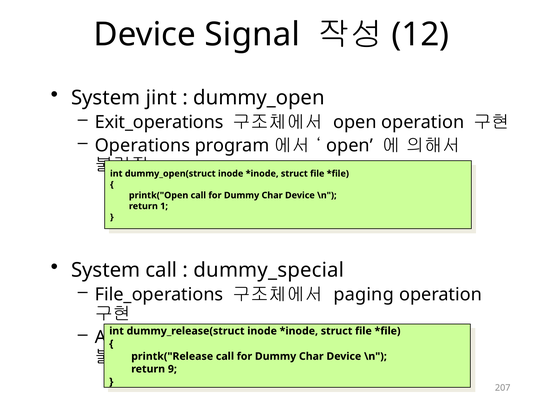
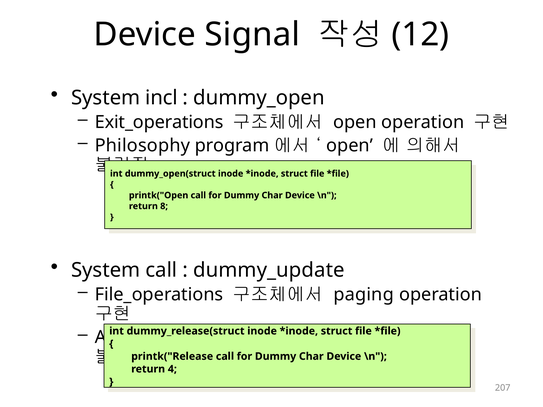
jint: jint -> incl (161, 98)
Operations: Operations -> Philosophy (142, 145)
1: 1 -> 8 (164, 206)
dummy_special: dummy_special -> dummy_update (269, 270)
9: 9 -> 4 (172, 369)
